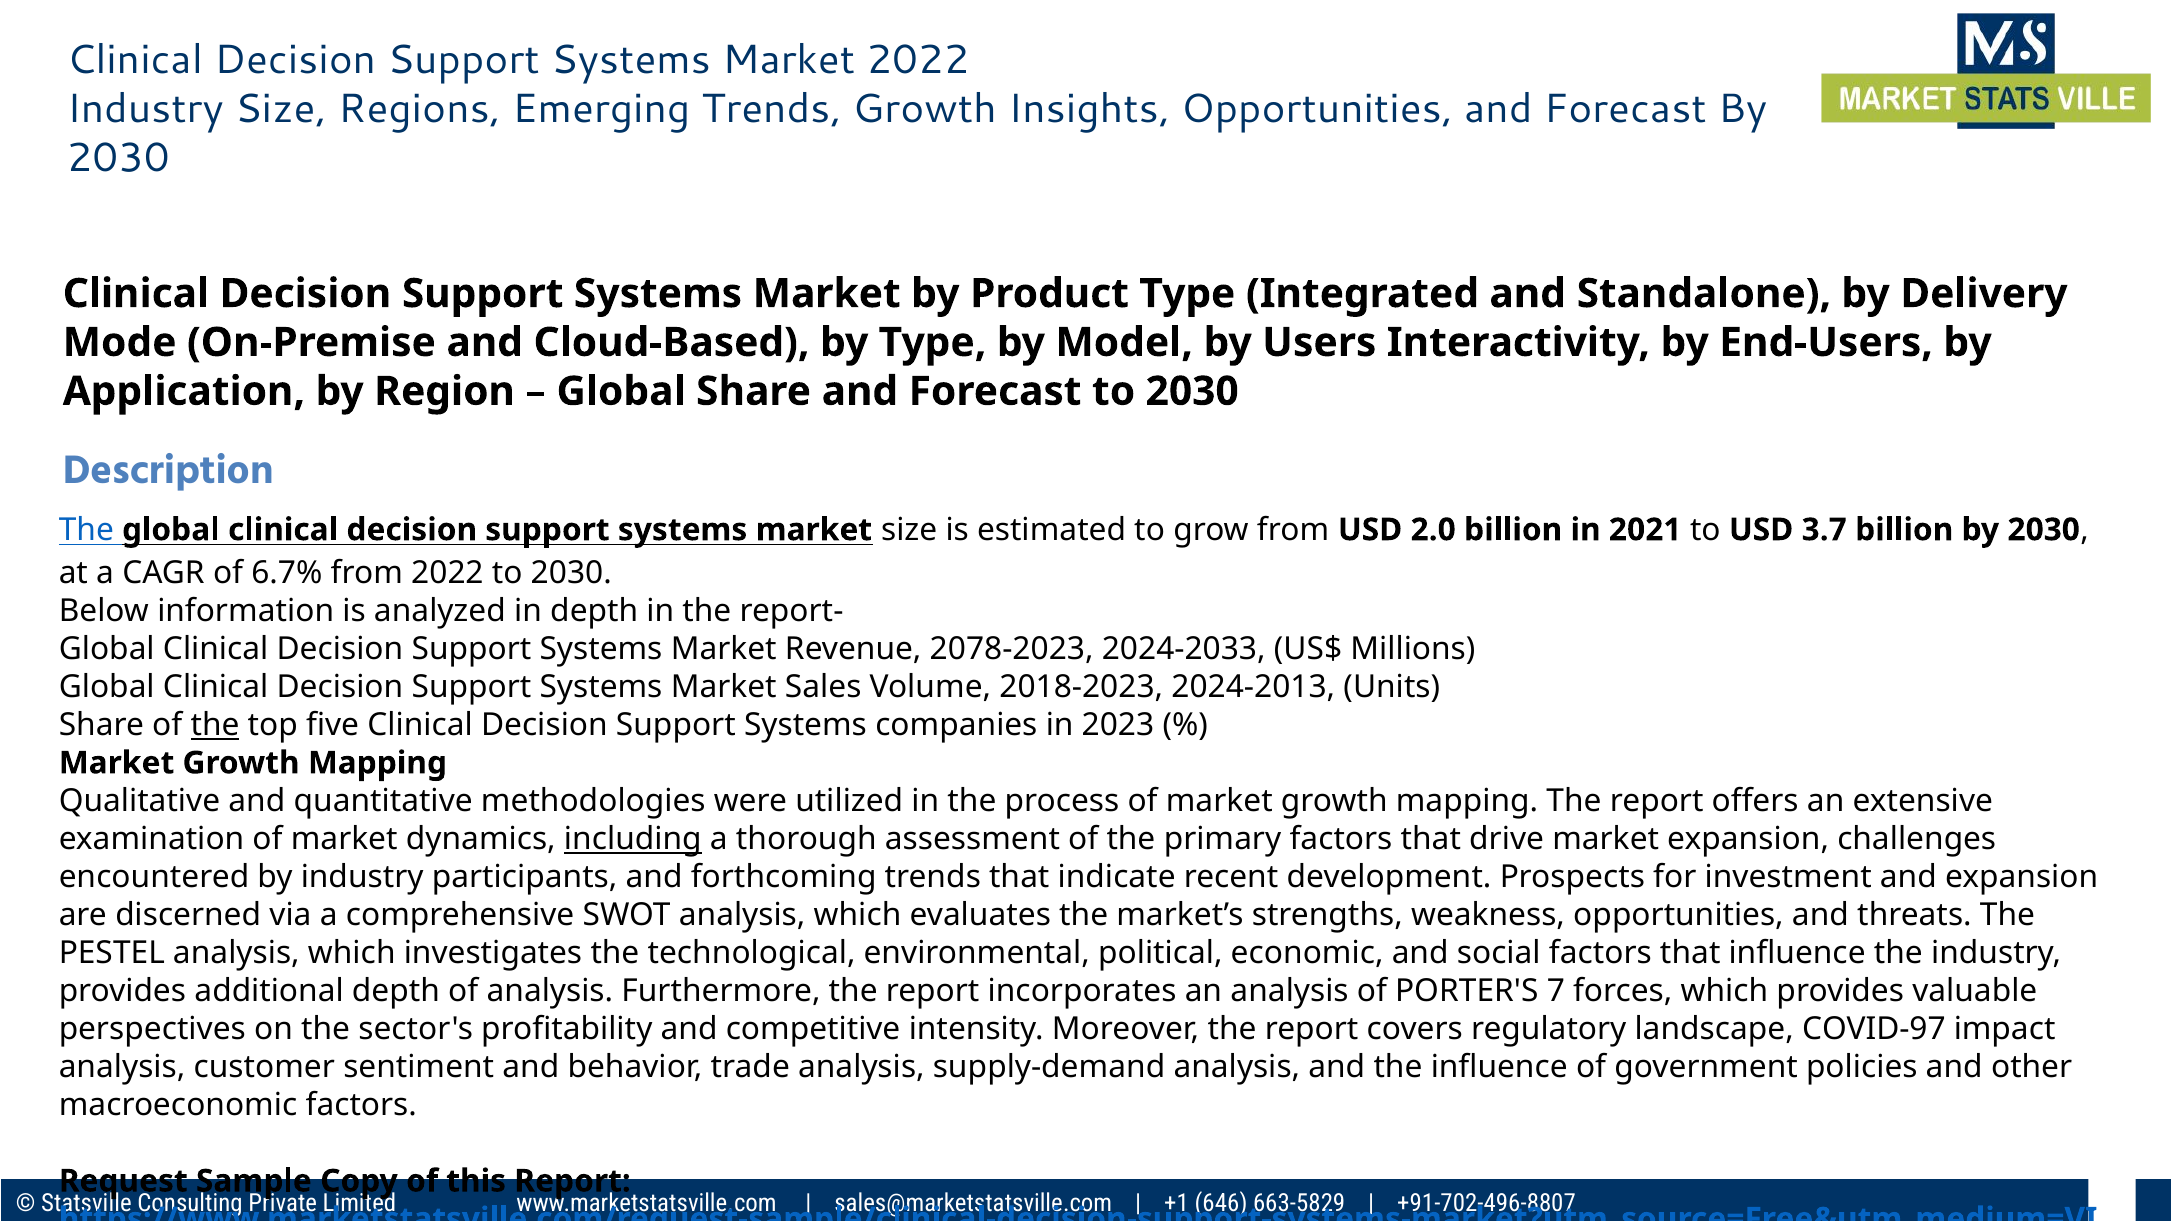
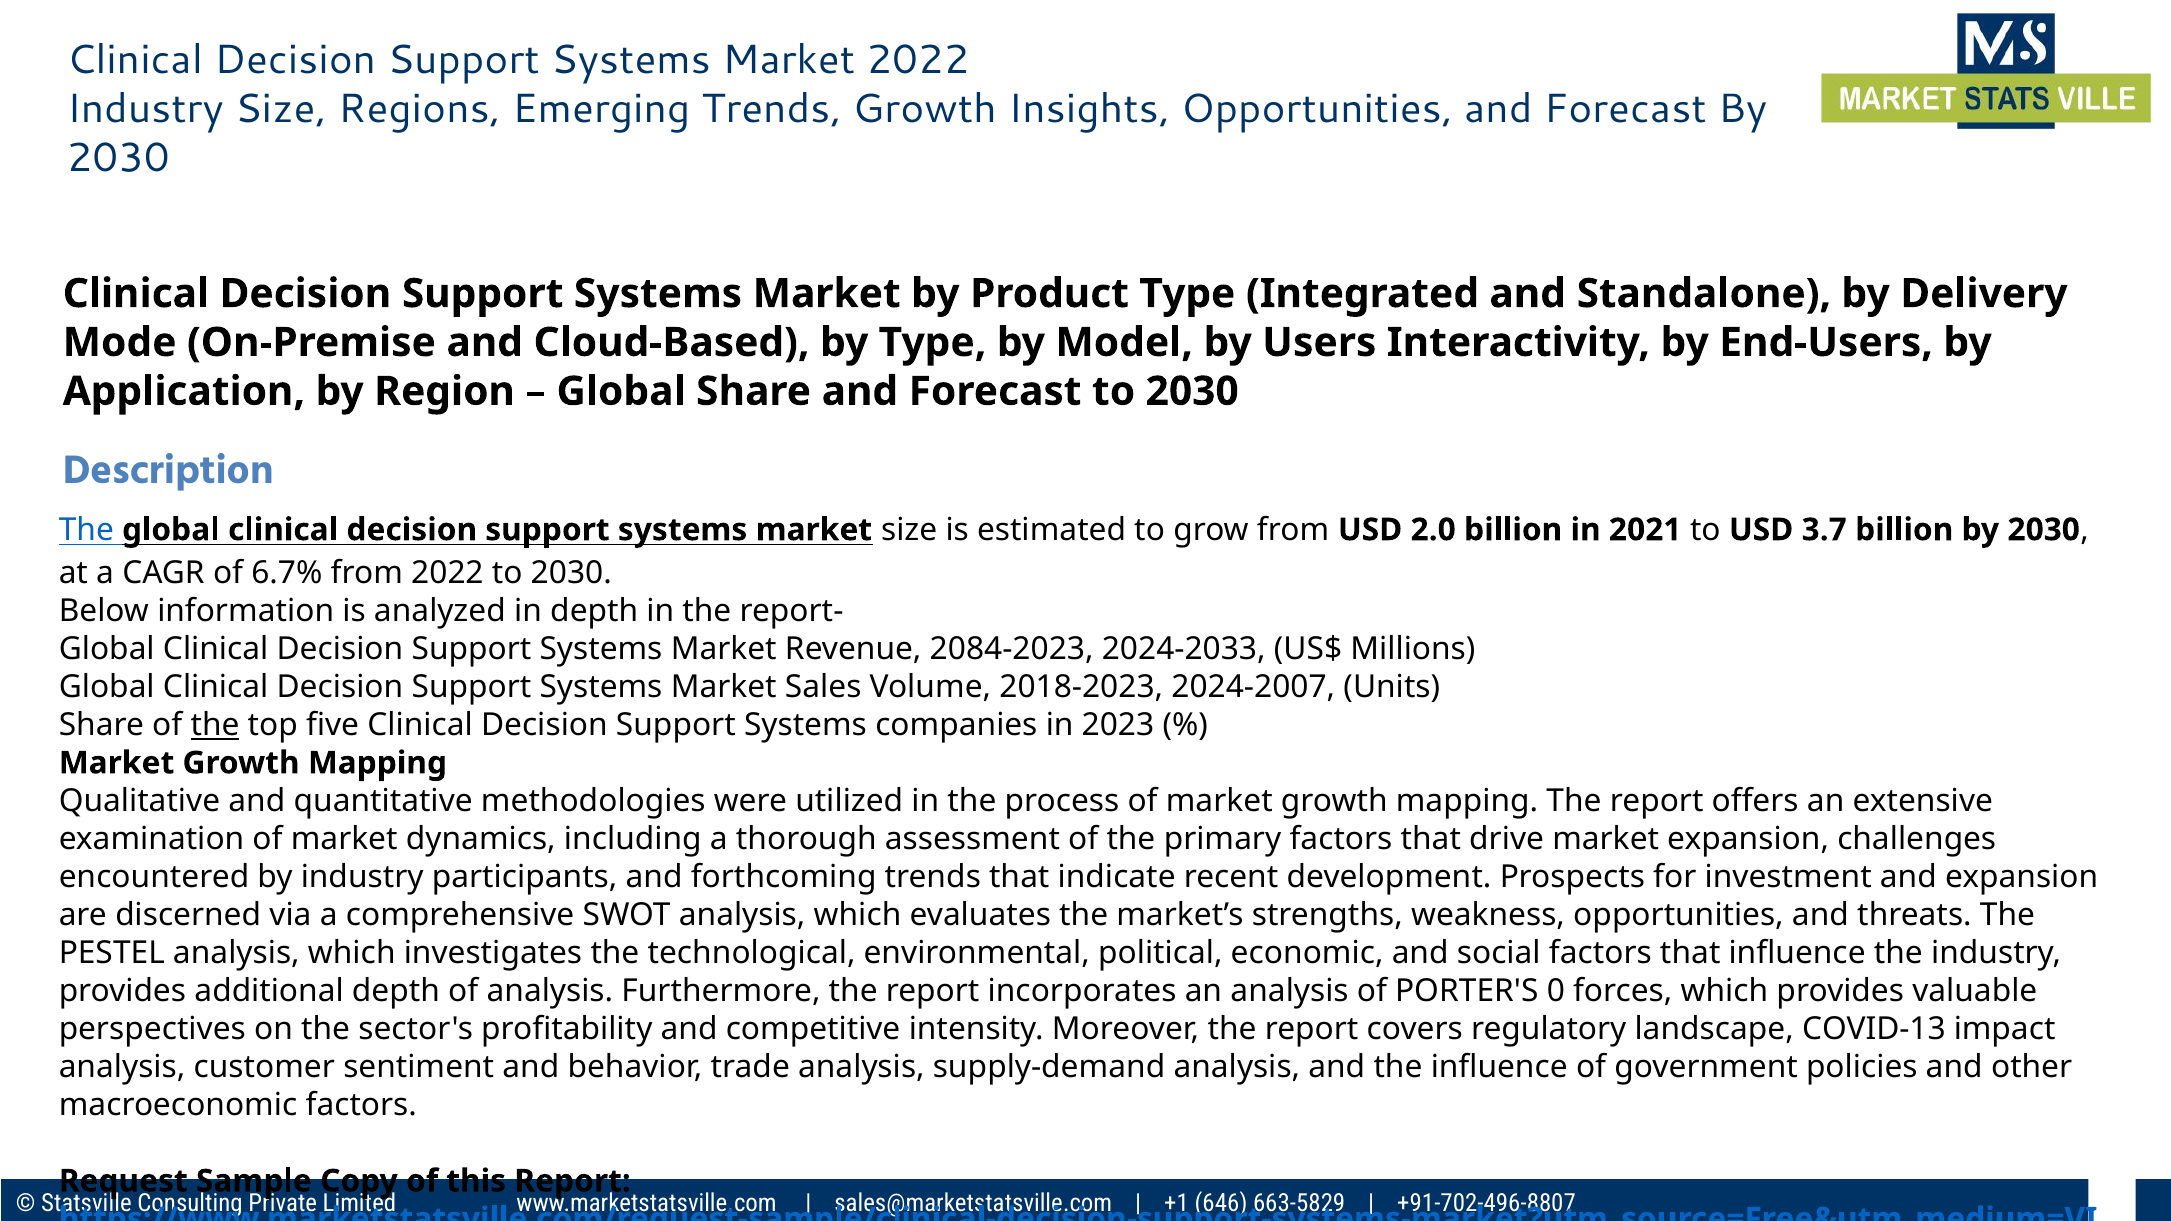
2078-2023: 2078-2023 -> 2084-2023 (1012, 649)
2024-2013: 2024-2013 -> 2024-2007 (1253, 687)
including underline: present -> none (633, 839)
7: 7 -> 0 (1556, 991)
COVID-97: COVID-97 -> COVID-13 (1874, 1029)
